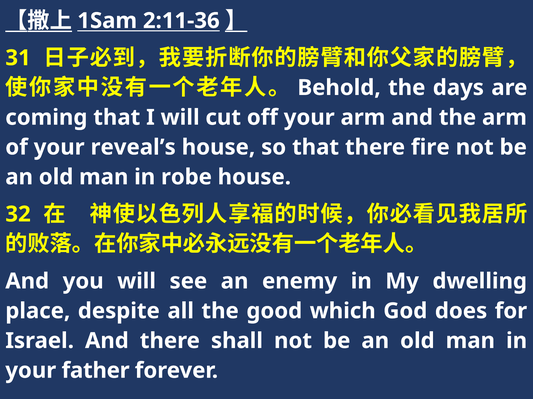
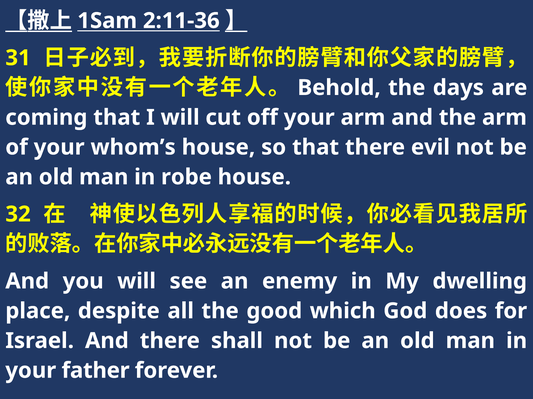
reveal’s: reveal’s -> whom’s (133, 147)
fire: fire -> evil (430, 147)
